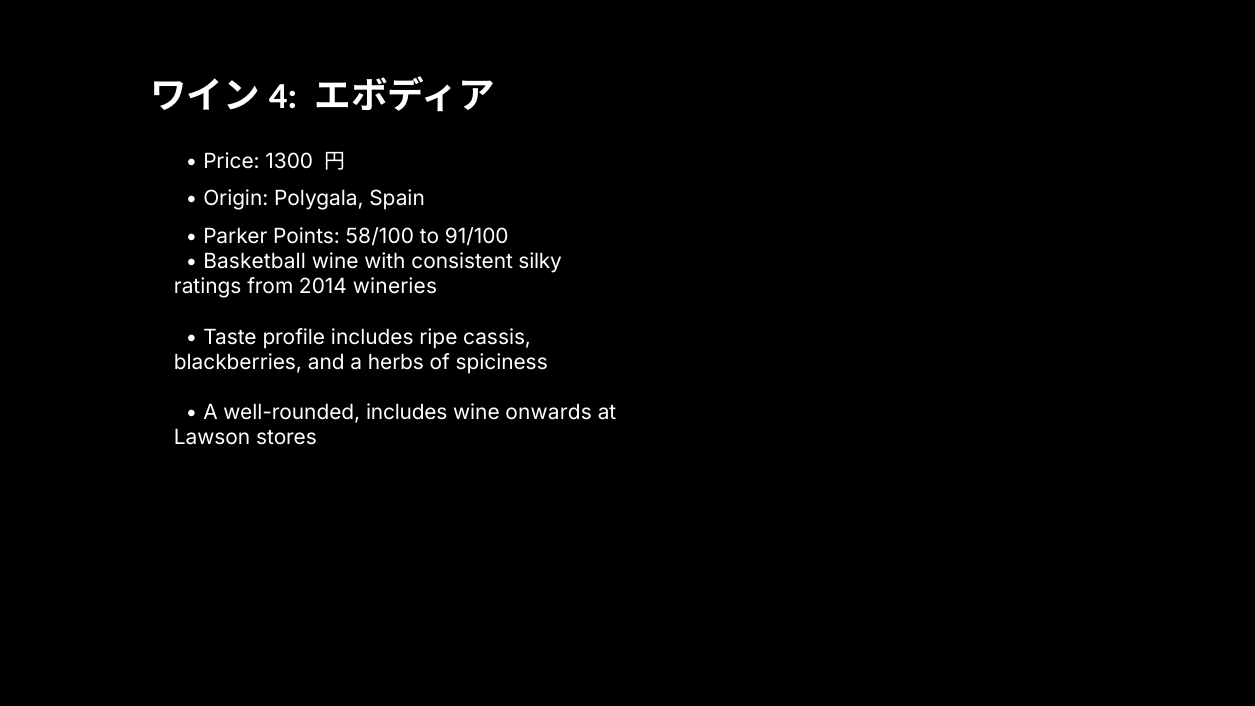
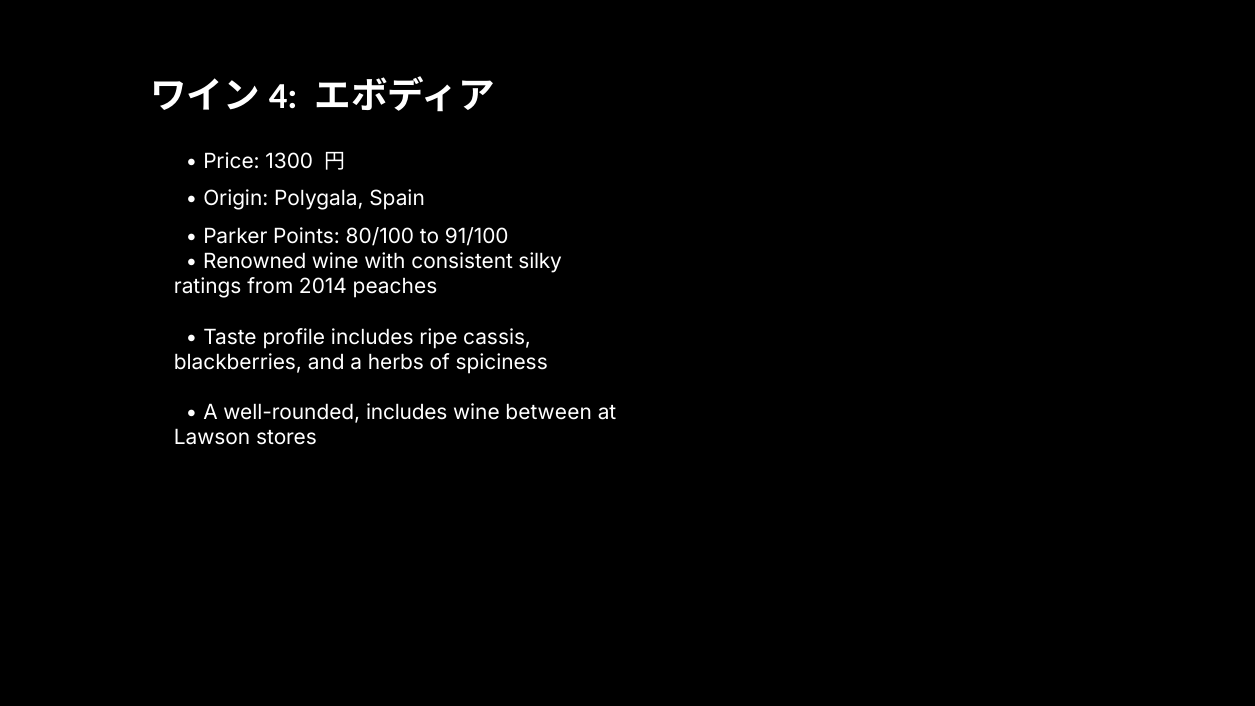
58/100: 58/100 -> 80/100 (380, 237)
Basketball: Basketball -> Renowned (255, 262)
wineries: wineries -> peaches (395, 287)
onwards: onwards -> between (549, 412)
